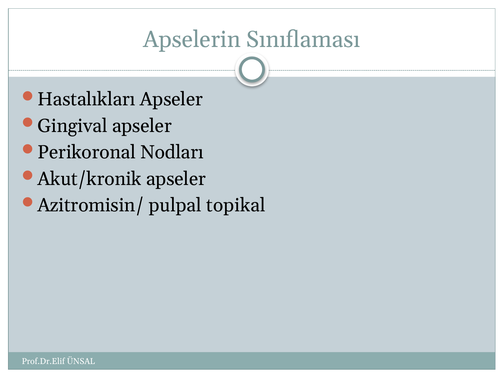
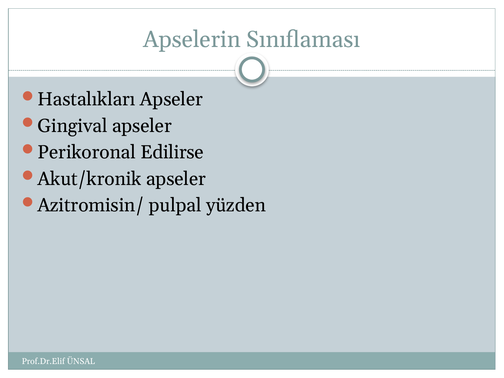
Nodları: Nodları -> Edilirse (172, 152)
topikal: topikal -> yüzden (236, 205)
